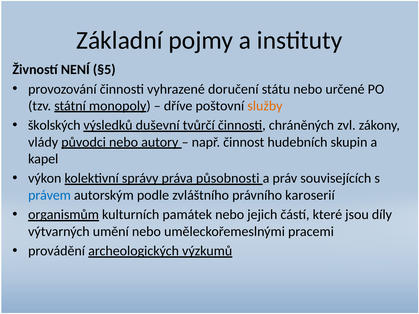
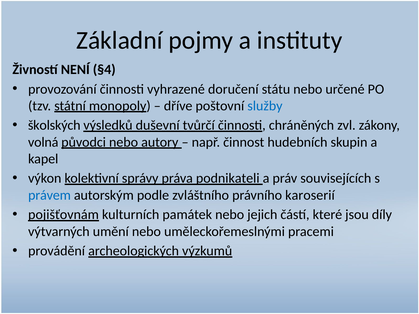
§5: §5 -> §4 (104, 70)
služby colour: orange -> blue (265, 106)
vlády: vlády -> volná (43, 142)
působnosti: působnosti -> podnikateli (228, 179)
organismům: organismům -> pojišťovnám (63, 215)
